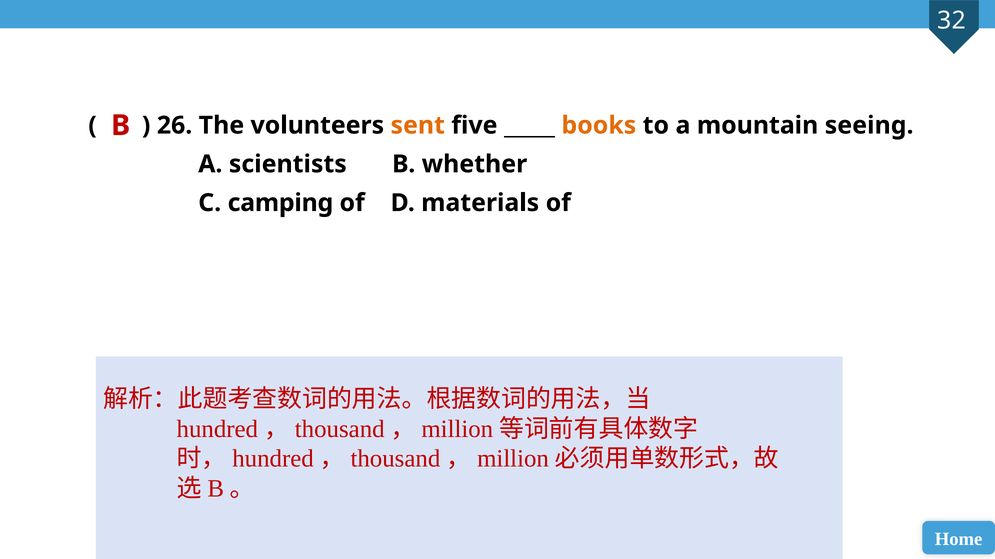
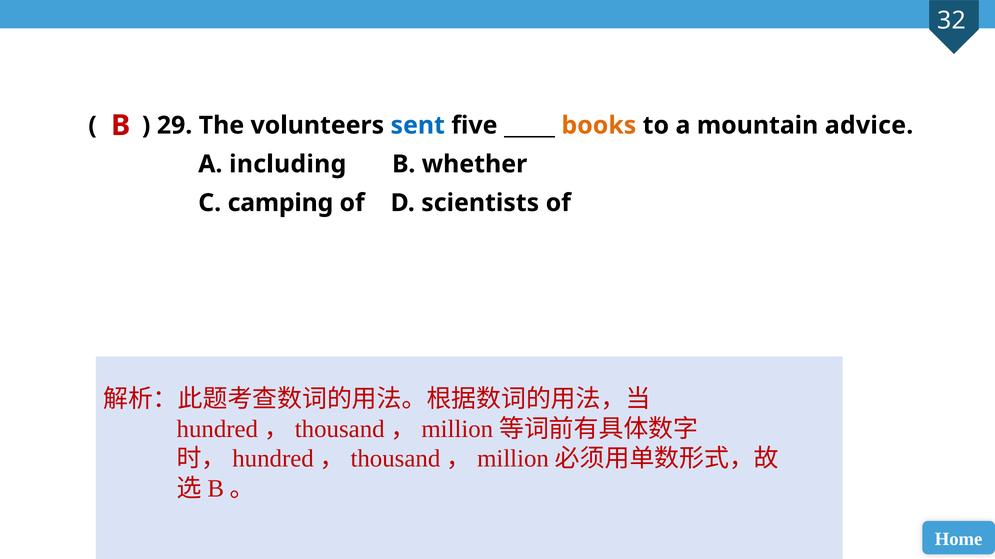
26: 26 -> 29 (175, 126)
sent colour: orange -> blue (418, 126)
seeing: seeing -> advice (869, 126)
scientists: scientists -> including (288, 164)
materials: materials -> scientists (480, 203)
